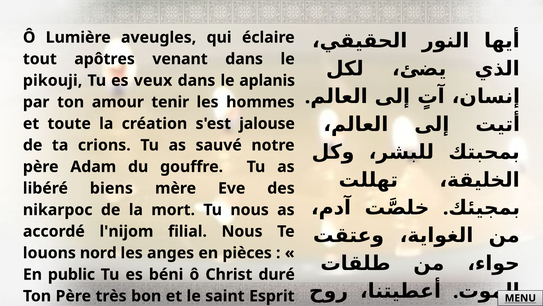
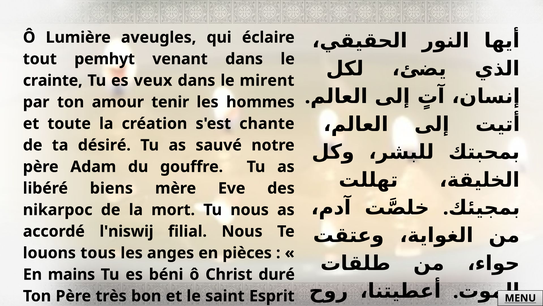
apôtres: apôtres -> pemhyt (105, 59)
pikouji: pikouji -> crainte (53, 80)
aplanis: aplanis -> mirent (267, 80)
jalouse: jalouse -> chante (267, 123)
crions: crions -> désiré (104, 145)
l'nijom: l'nijom -> l'niswij (126, 231)
nord: nord -> tous (98, 253)
public: public -> mains (71, 274)
